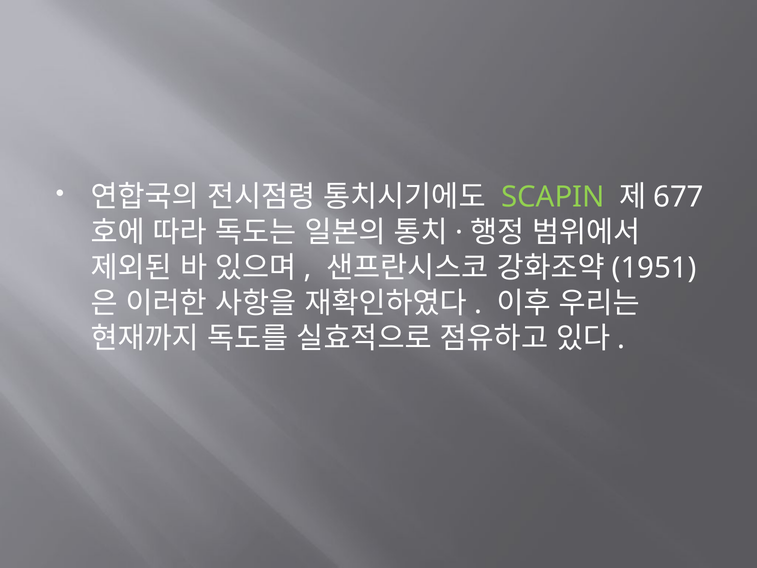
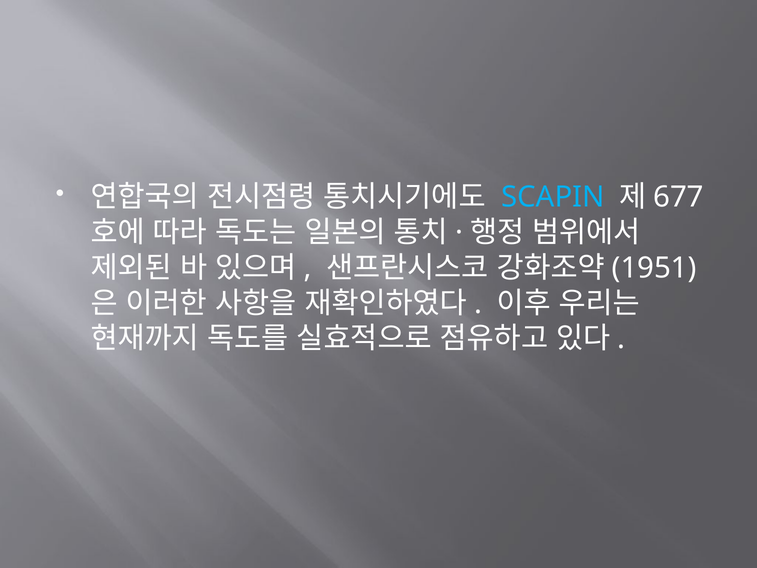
SCAPIN colour: light green -> light blue (553, 197)
